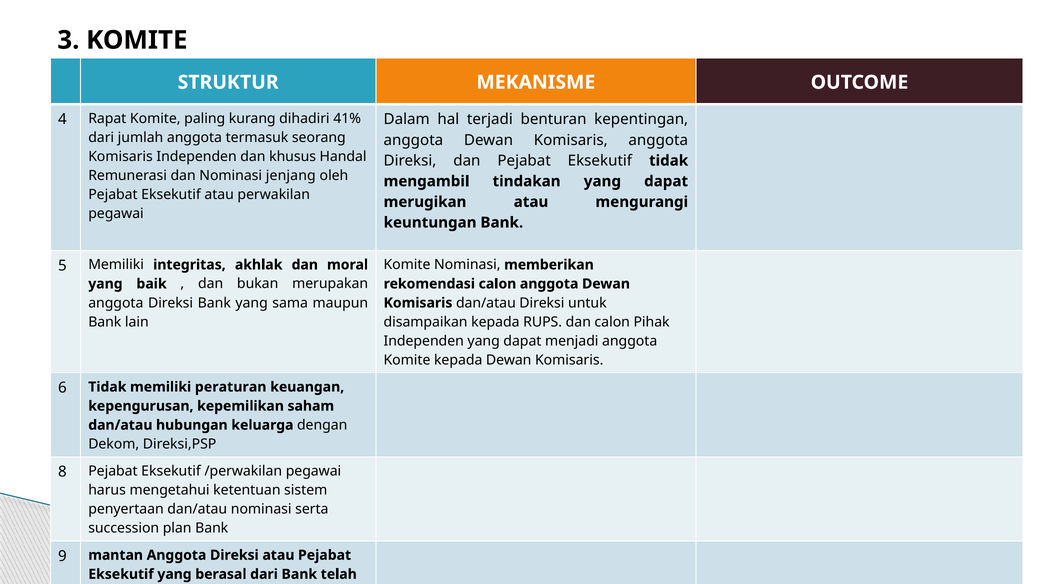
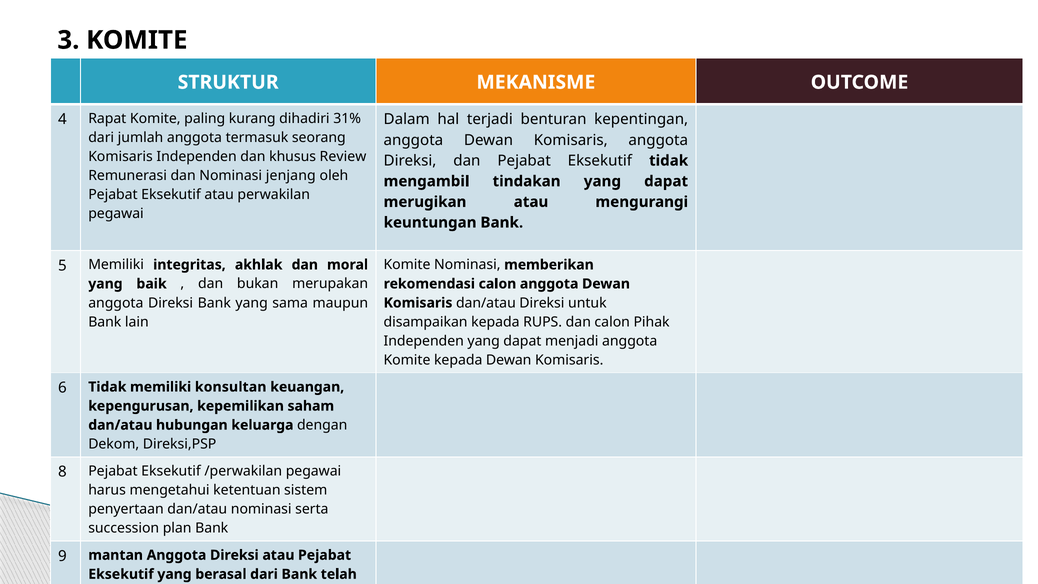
41%: 41% -> 31% (347, 118)
Handal: Handal -> Review (343, 157)
peraturan: peraturan -> konsultan (231, 387)
